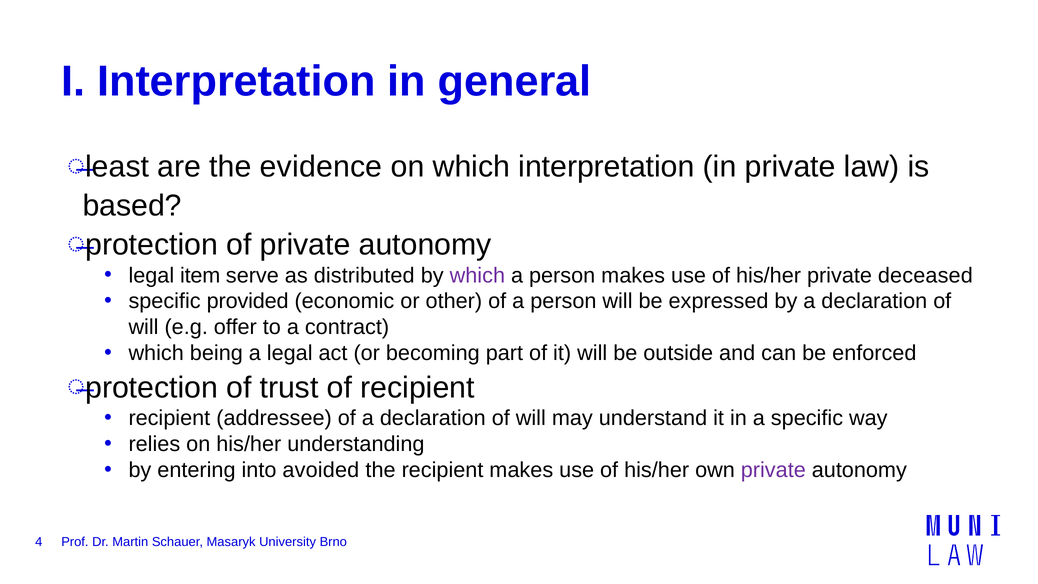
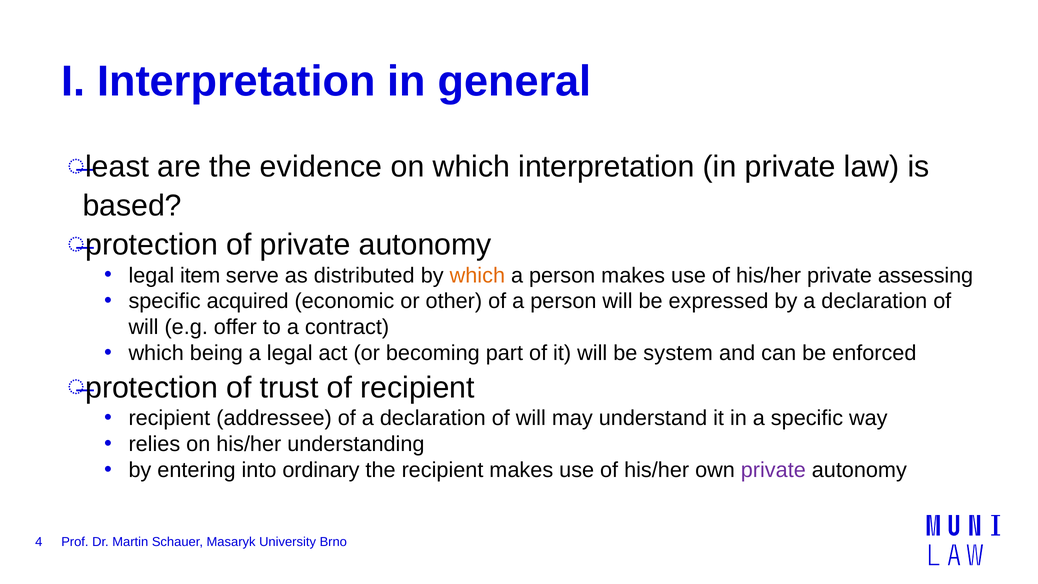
which colour: purple -> orange (477, 275)
deceased: deceased -> assessing (926, 275)
provided: provided -> acquired (248, 301)
outside: outside -> system (678, 353)
avoided: avoided -> ordinary (321, 470)
